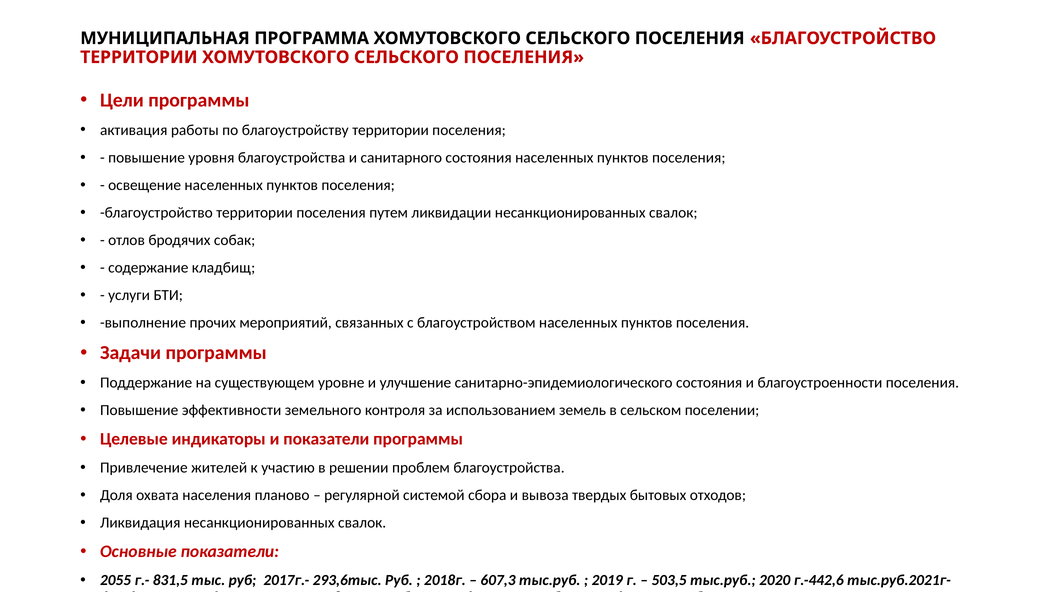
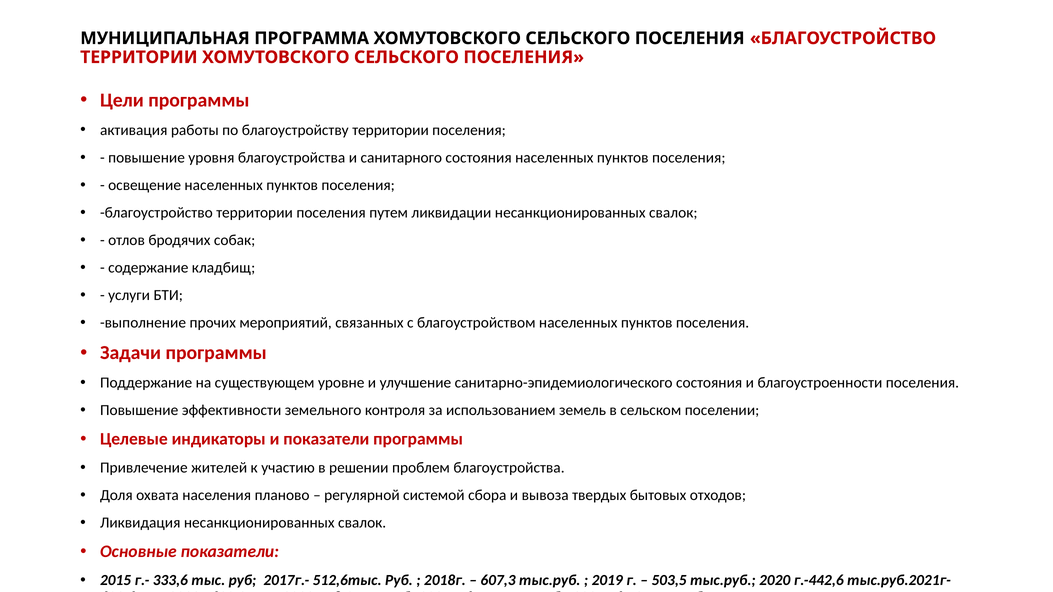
2055: 2055 -> 2015 (116, 581)
831,5: 831,5 -> 333,6 (170, 581)
293,6тыс: 293,6тыс -> 512,6тыс (347, 581)
